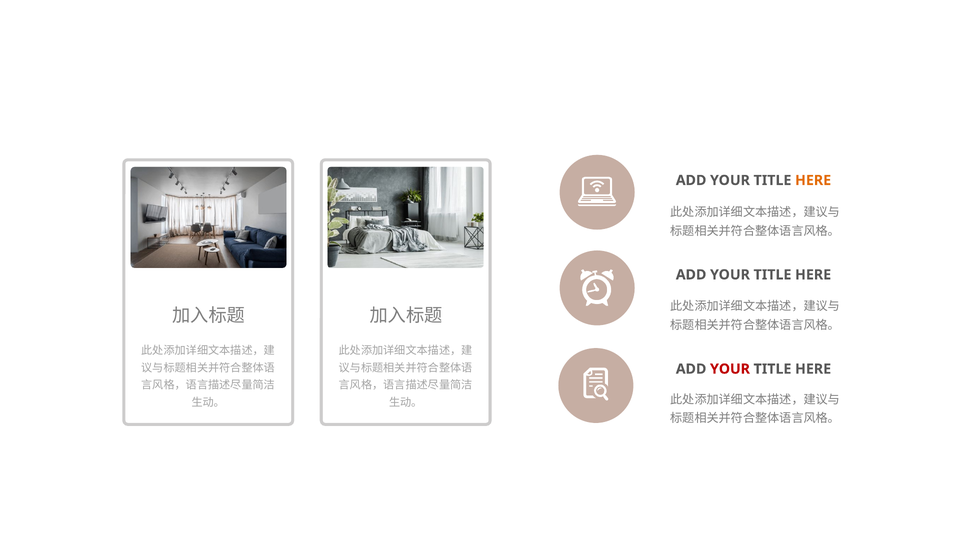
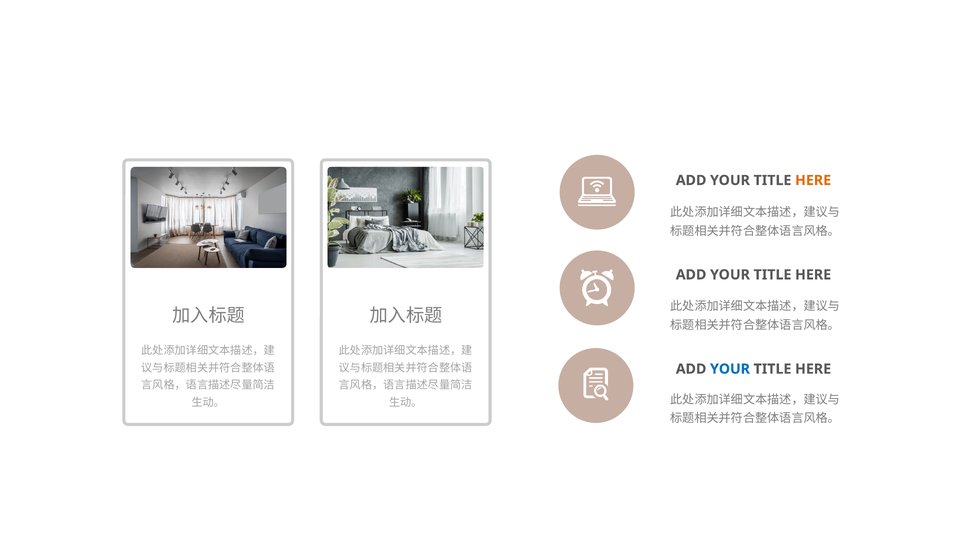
YOUR colour: red -> blue (730, 369)
